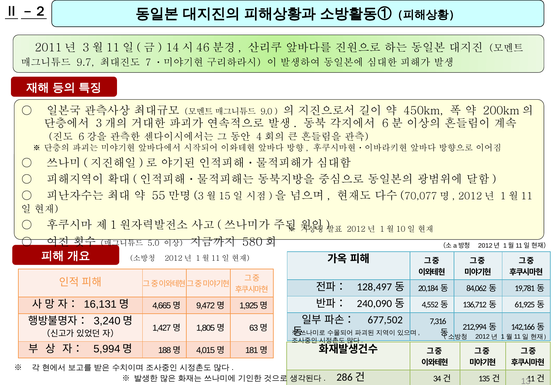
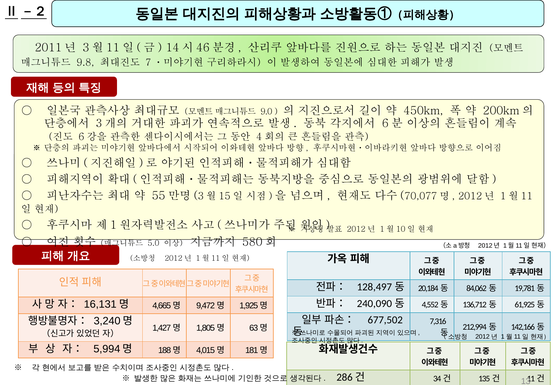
9.7: 9.7 -> 9.8 (85, 63)
